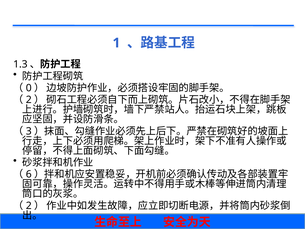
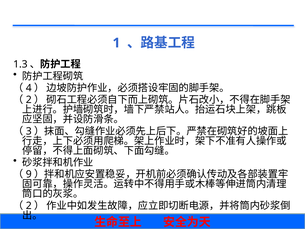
0: 0 -> 4 (29, 88)
6: 6 -> 9 (29, 174)
